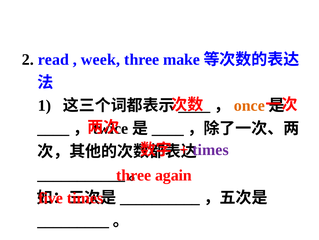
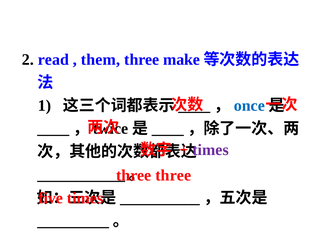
week: week -> them (100, 59)
once colour: orange -> blue (249, 105)
again: again -> three (173, 175)
